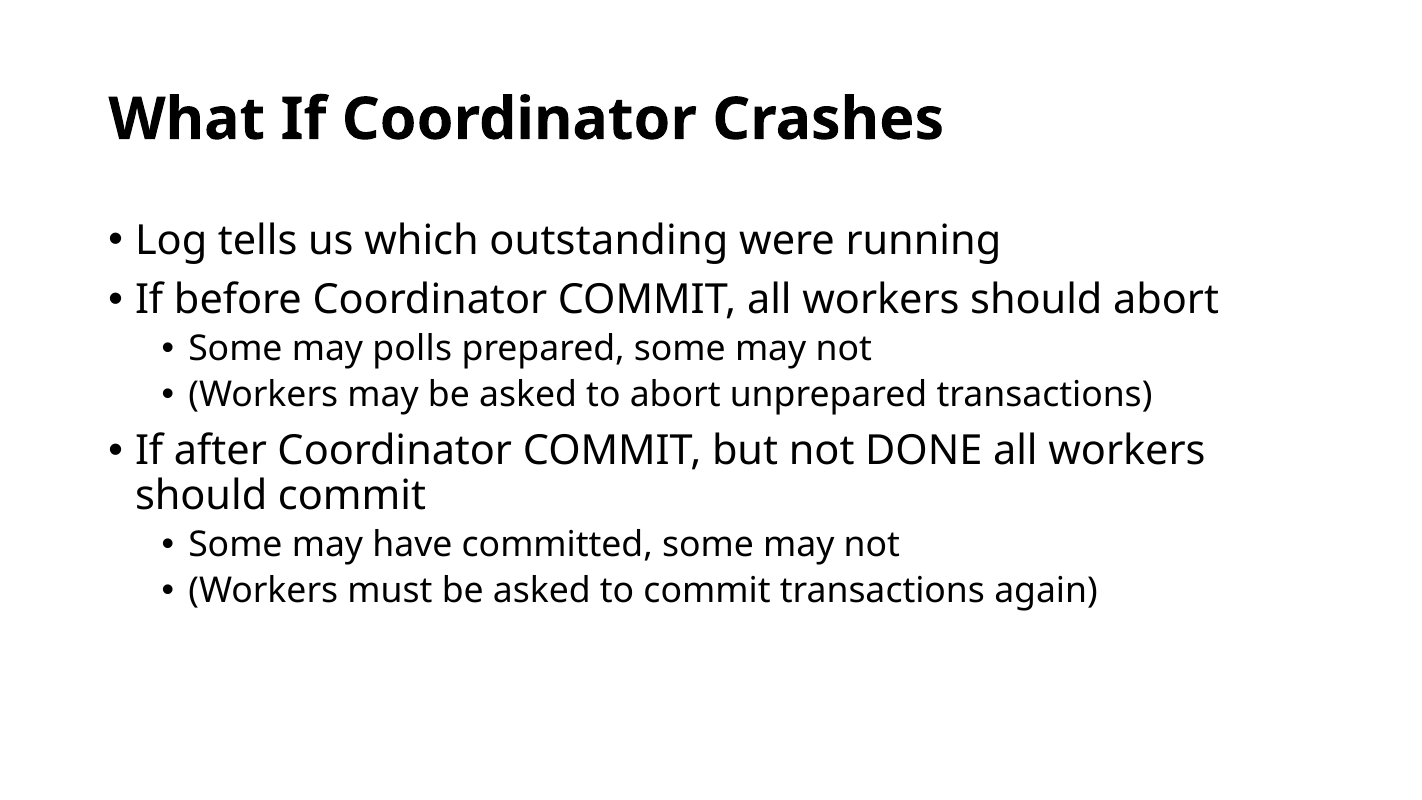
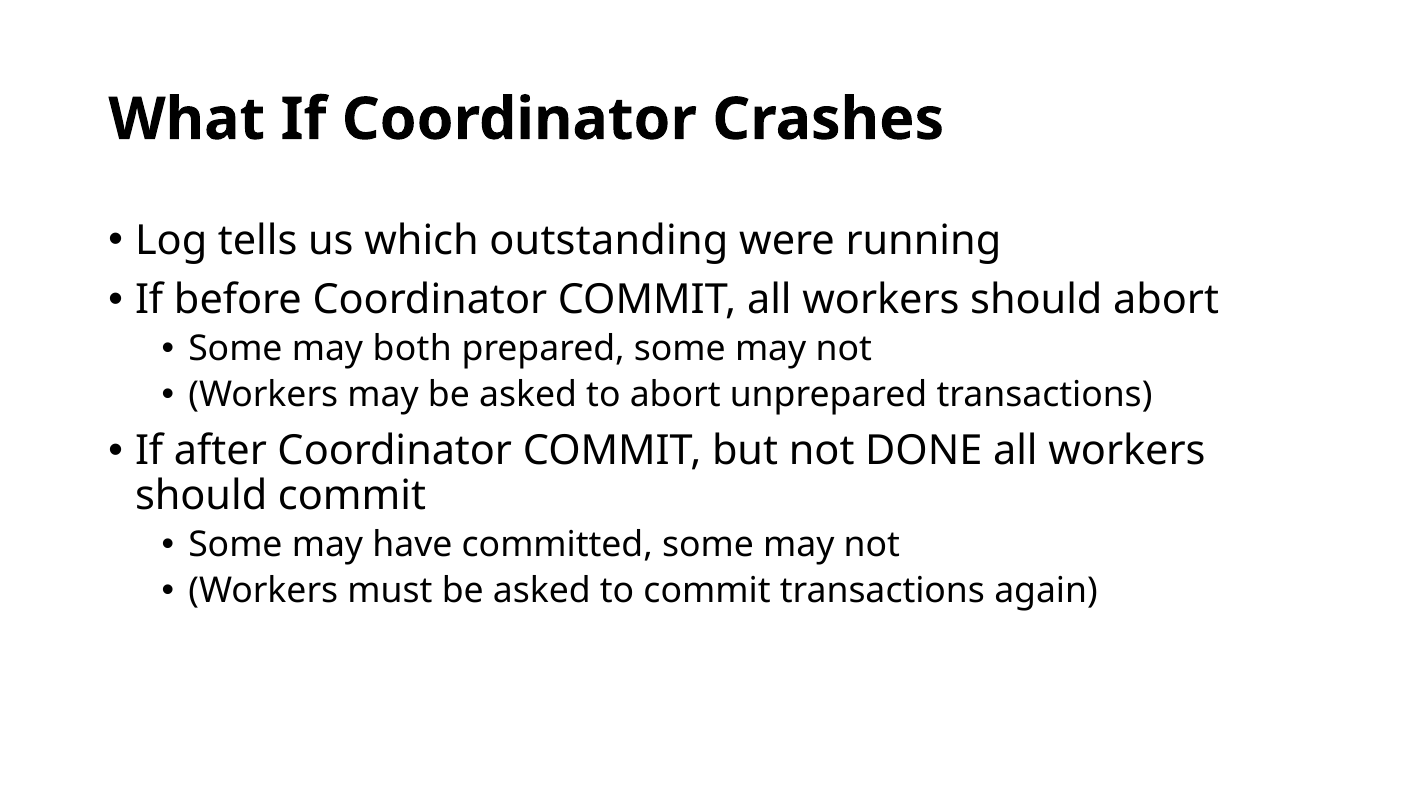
polls: polls -> both (412, 349)
